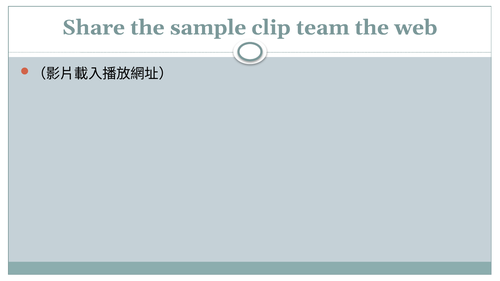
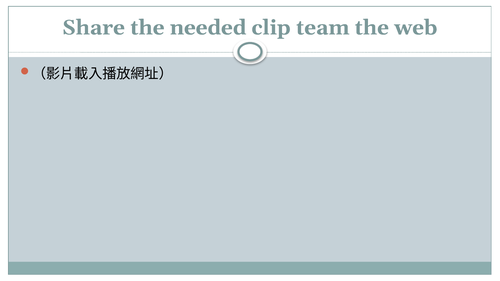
sample: sample -> needed (208, 28)
